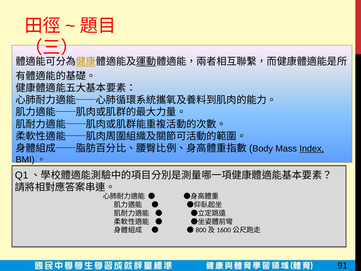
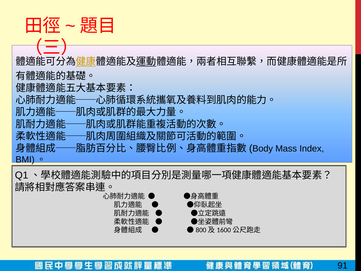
Index underline: present -> none (312, 149)
